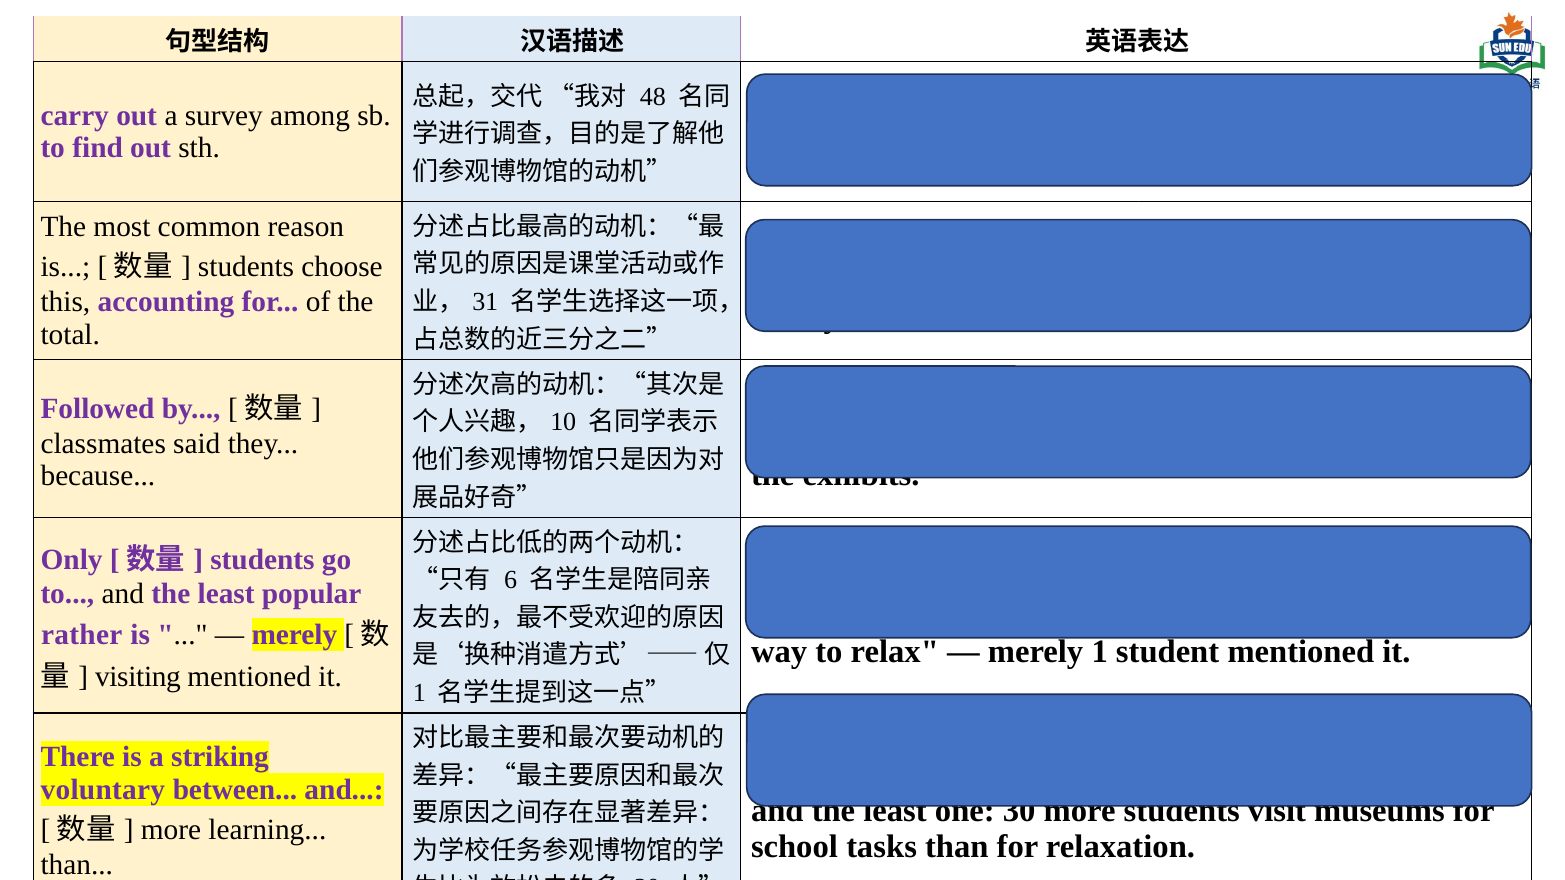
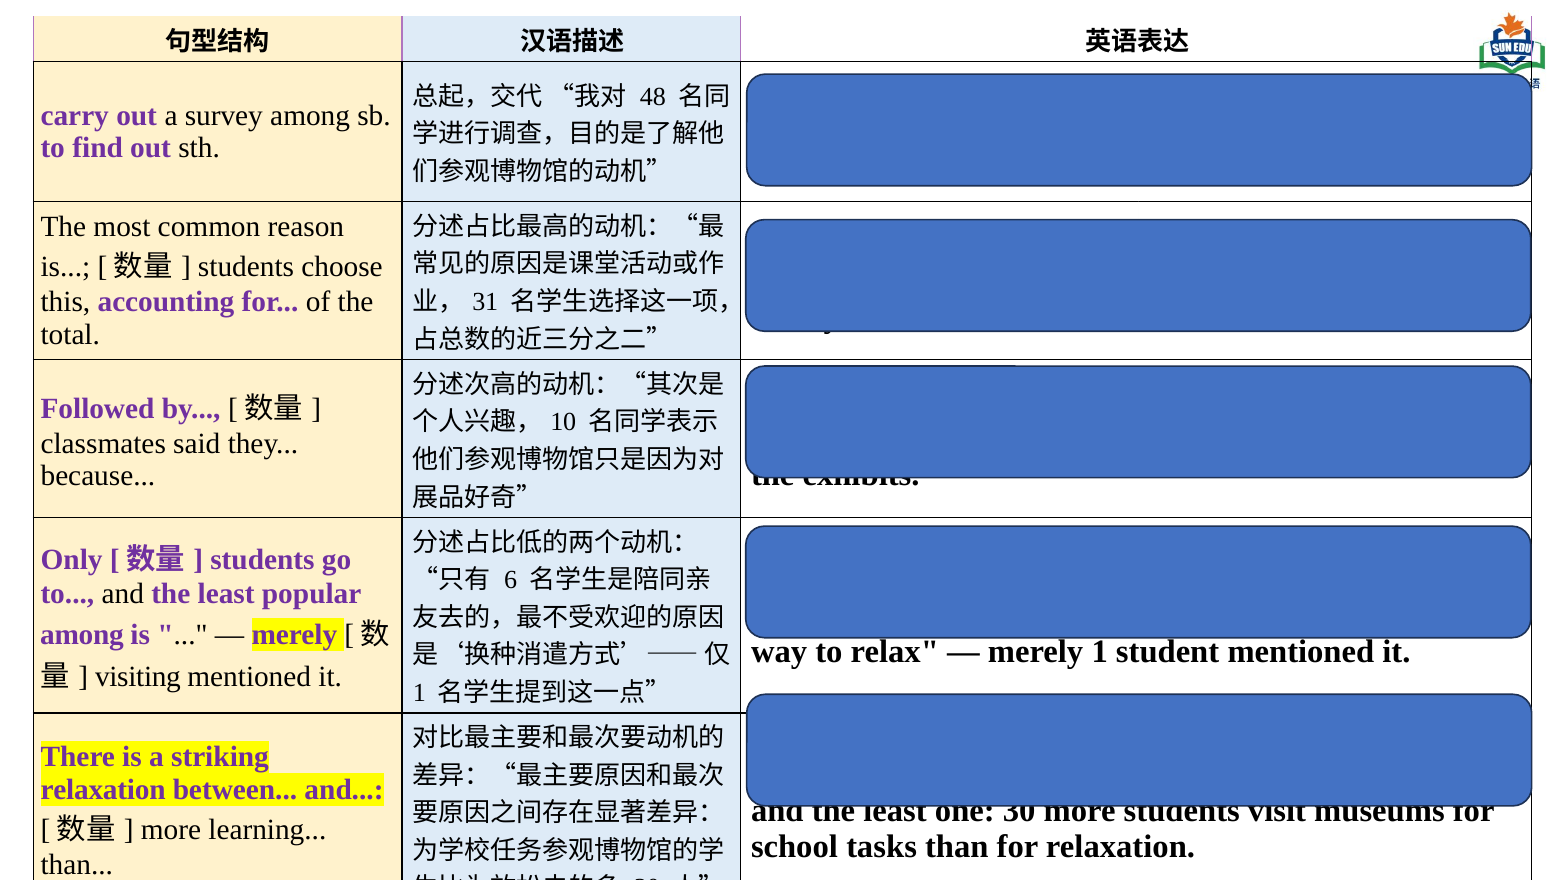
rather: rather -> among (82, 635)
voluntary: voluntary -> relaxation (103, 790)
